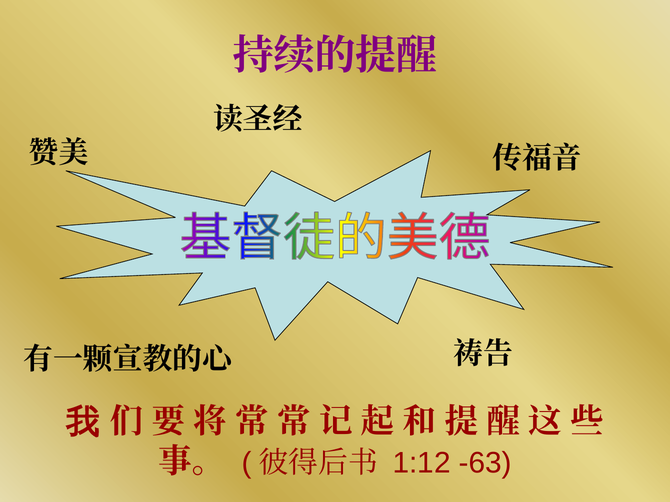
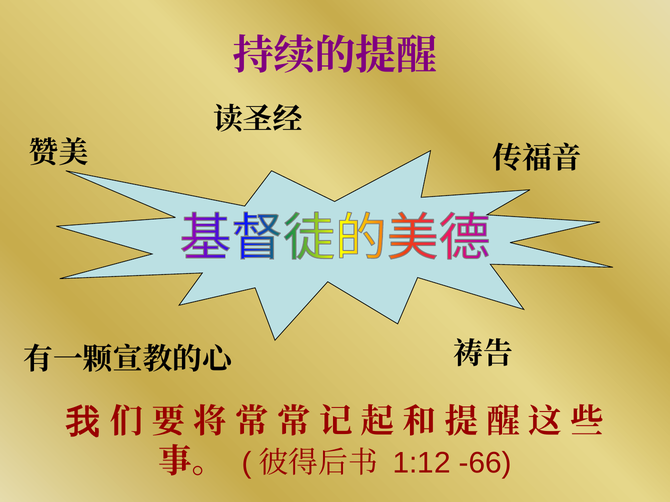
-63: -63 -> -66 (485, 464)
